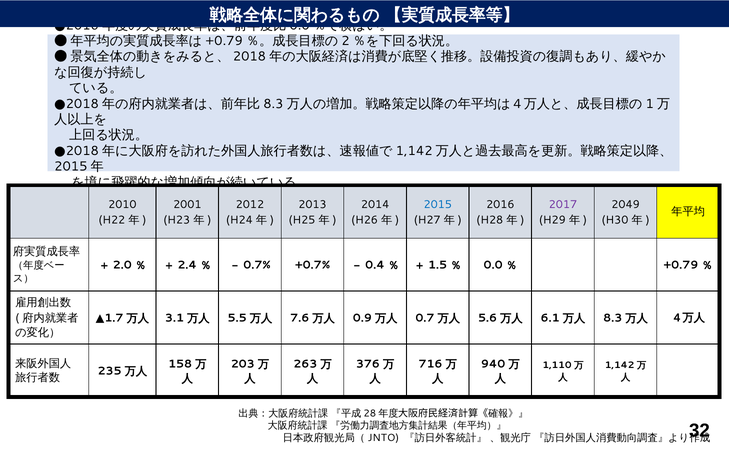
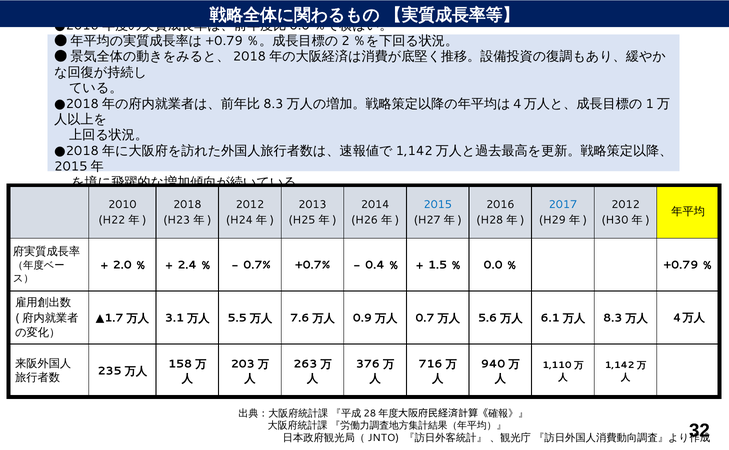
2001: 2001 -> 2018 (187, 205)
2017 colour: purple -> blue (563, 205)
2049: 2049 -> 2012 (626, 205)
